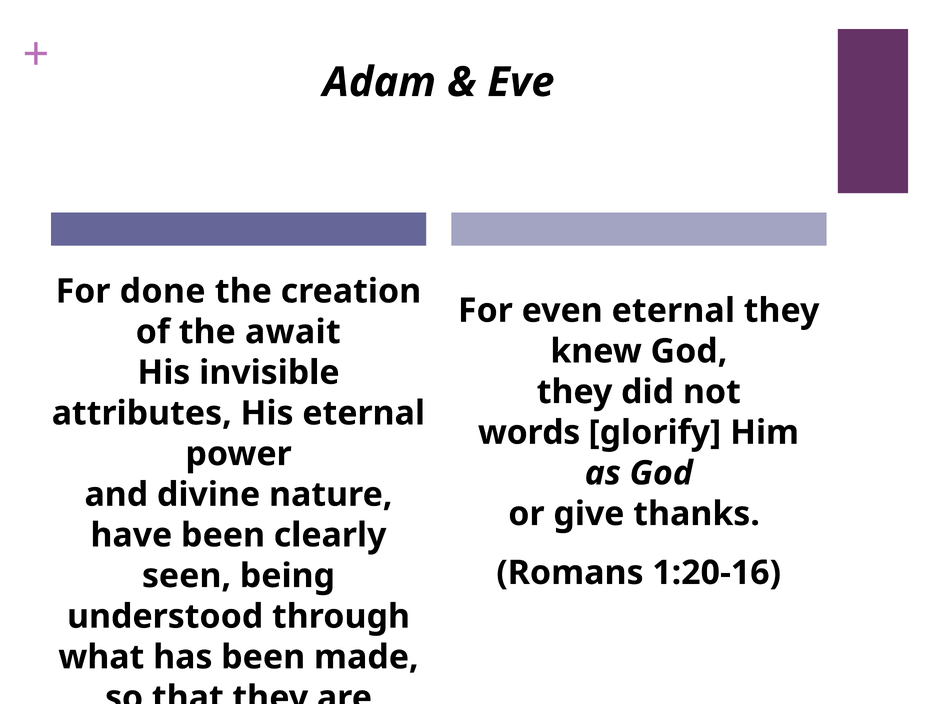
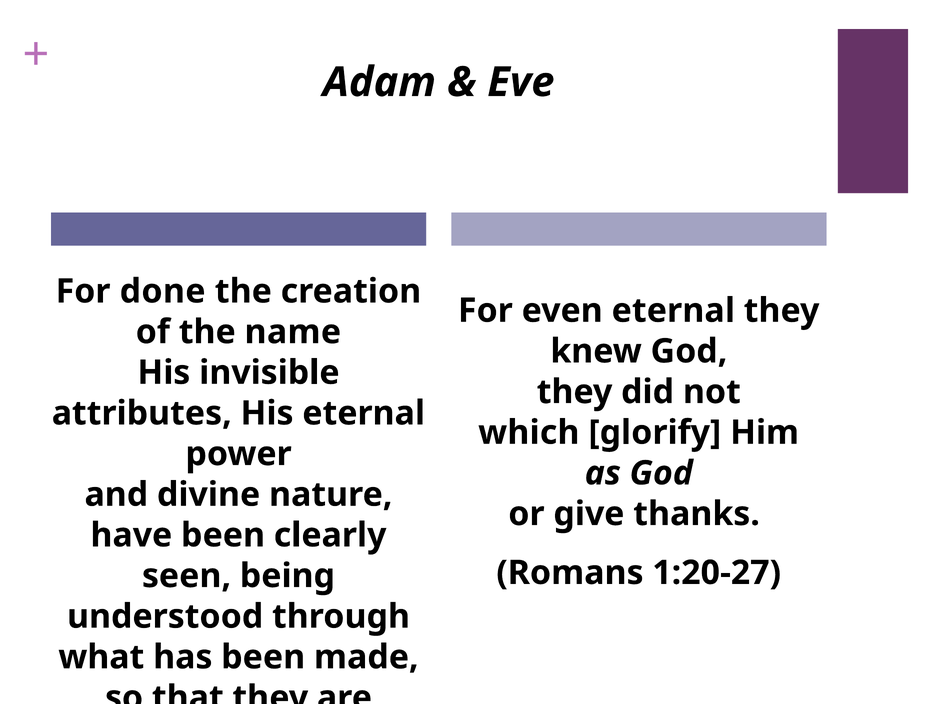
await: await -> name (293, 332)
words: words -> which (529, 432)
1:20-16: 1:20-16 -> 1:20-27 (717, 572)
